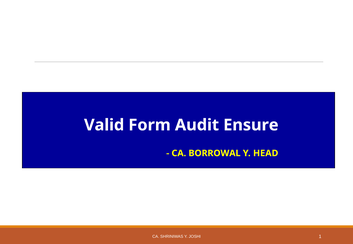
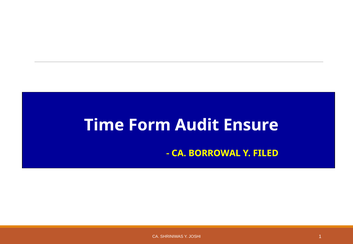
Valid: Valid -> Time (104, 125)
HEAD: HEAD -> FILED (266, 153)
